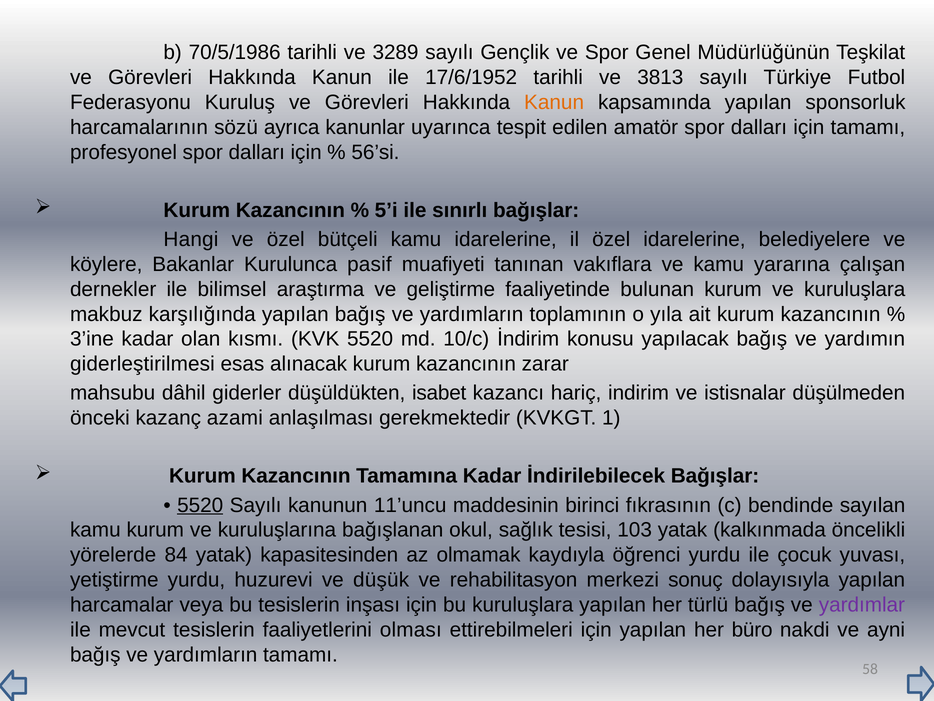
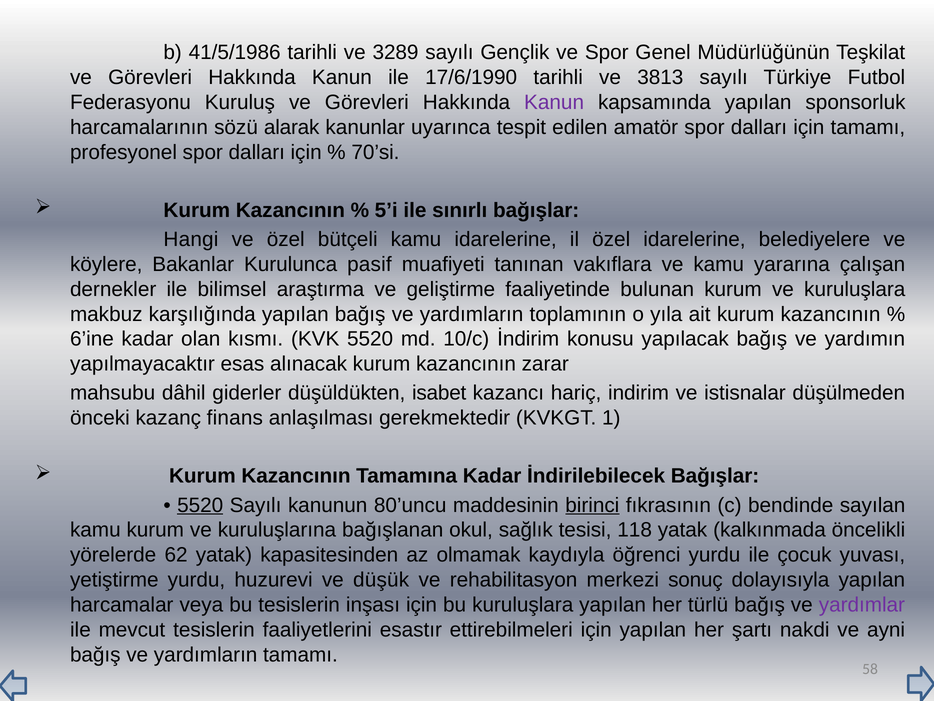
70/5/1986: 70/5/1986 -> 41/5/1986 (235, 53)
17/6/1952: 17/6/1952 -> 17/6/1990 (471, 77)
Kanun colour: orange -> purple (554, 102)
ayrıca: ayrıca -> alarak (292, 127)
56’si: 56’si -> 70’si (375, 152)
3’ine: 3’ine -> 6’ine (92, 339)
giderleştirilmesi: giderleştirilmesi -> yapılmayacaktır (142, 364)
azami: azami -> finans (235, 418)
11’uncu: 11’uncu -> 80’uncu (410, 505)
birinci underline: none -> present (592, 505)
103: 103 -> 118 (635, 530)
84: 84 -> 62 (176, 555)
olması: olması -> esastır (411, 629)
büro: büro -> şartı (752, 629)
